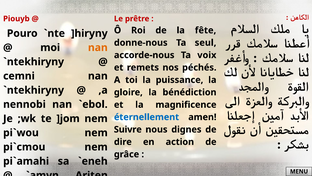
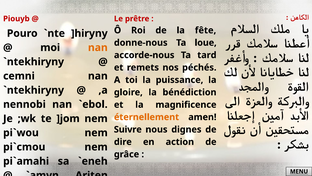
seul: seul -> loue (206, 43)
voix: voix -> tard (207, 55)
éternellement colour: blue -> orange (147, 117)
